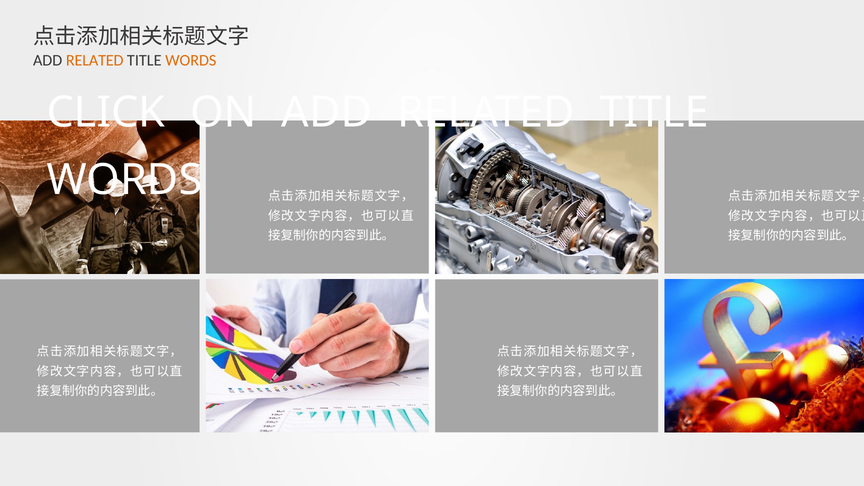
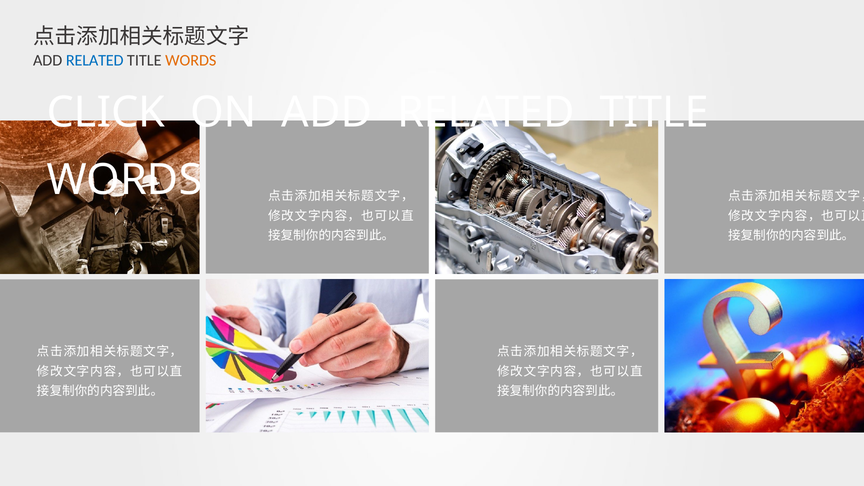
RELATED colour: orange -> blue (95, 61)
